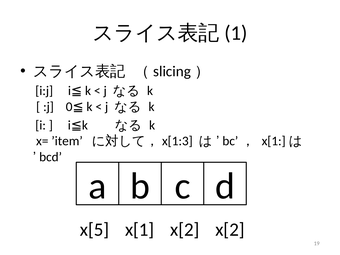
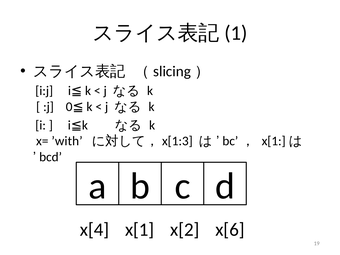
’item: ’item -> ’with (67, 141)
x[5: x[5 -> x[4 (94, 230)
x[2 x[2: x[2 -> x[6 (230, 230)
